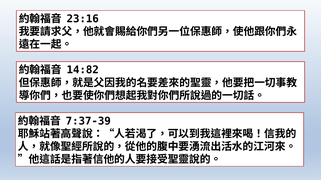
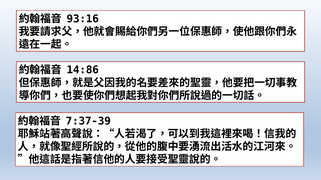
23:16: 23:16 -> 93:16 (83, 19)
14:82: 14:82 -> 14:86 (83, 70)
